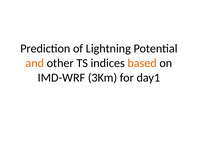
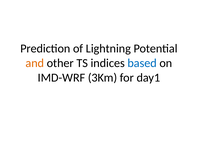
based colour: orange -> blue (142, 63)
